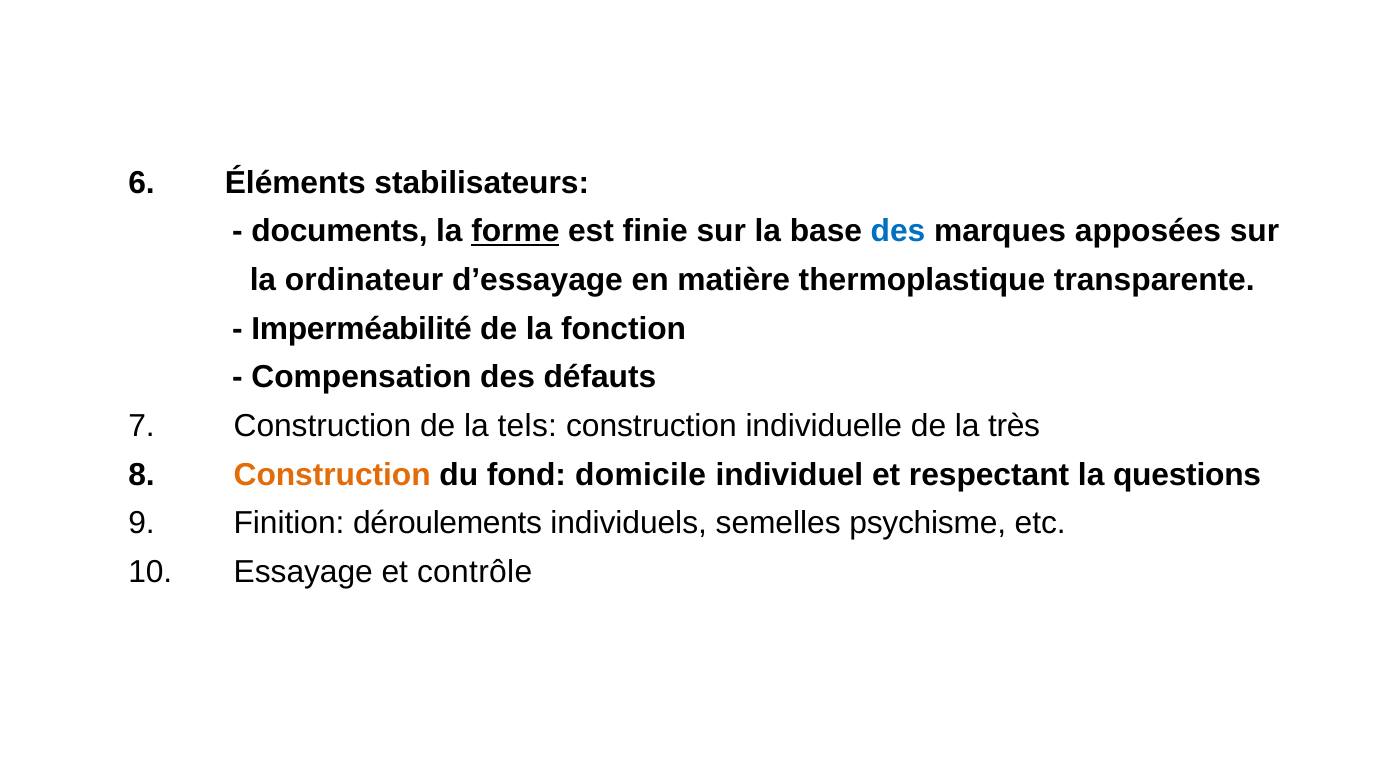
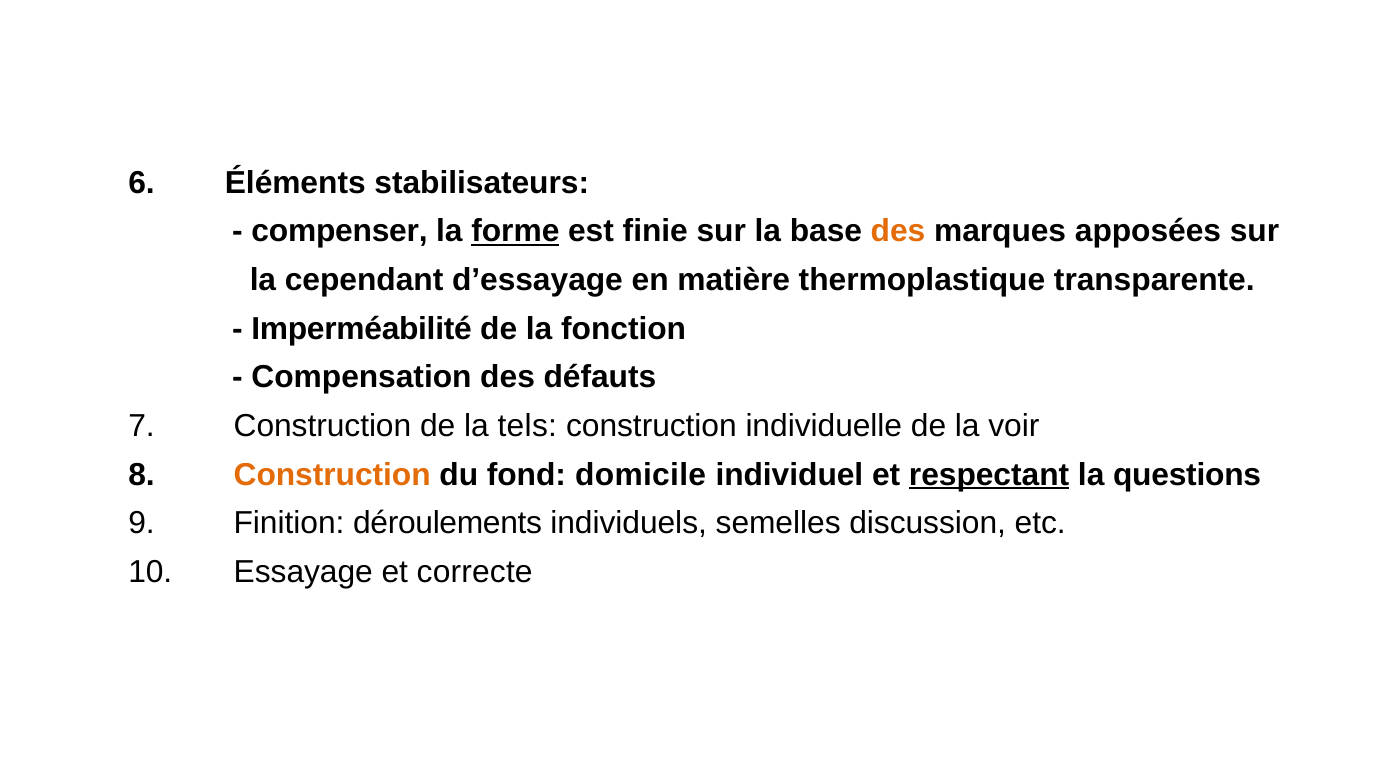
documents: documents -> compenser (340, 231)
des colour: blue -> orange (898, 231)
ordinateur: ordinateur -> cependant (364, 280)
très: très -> voir (1014, 426)
respectant underline: none -> present (989, 475)
psychisme: psychisme -> discussion (928, 524)
contrôle: contrôle -> correcte (475, 573)
